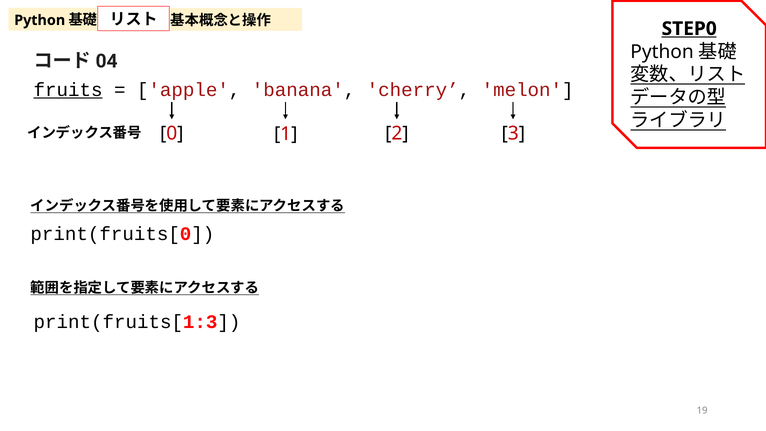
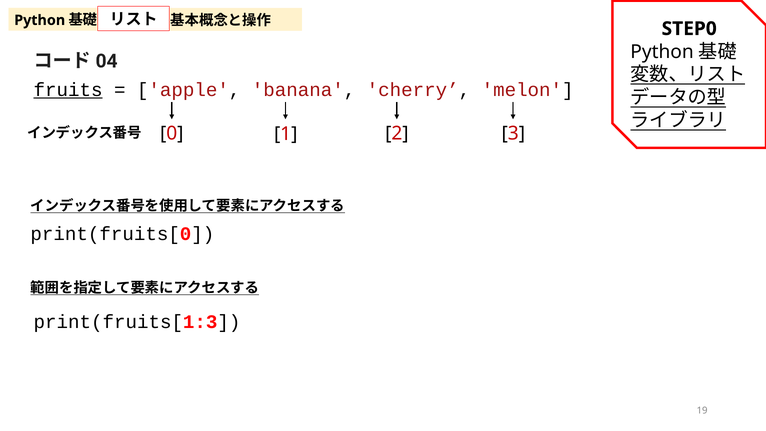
STEP0 underline: present -> none (689, 29)
